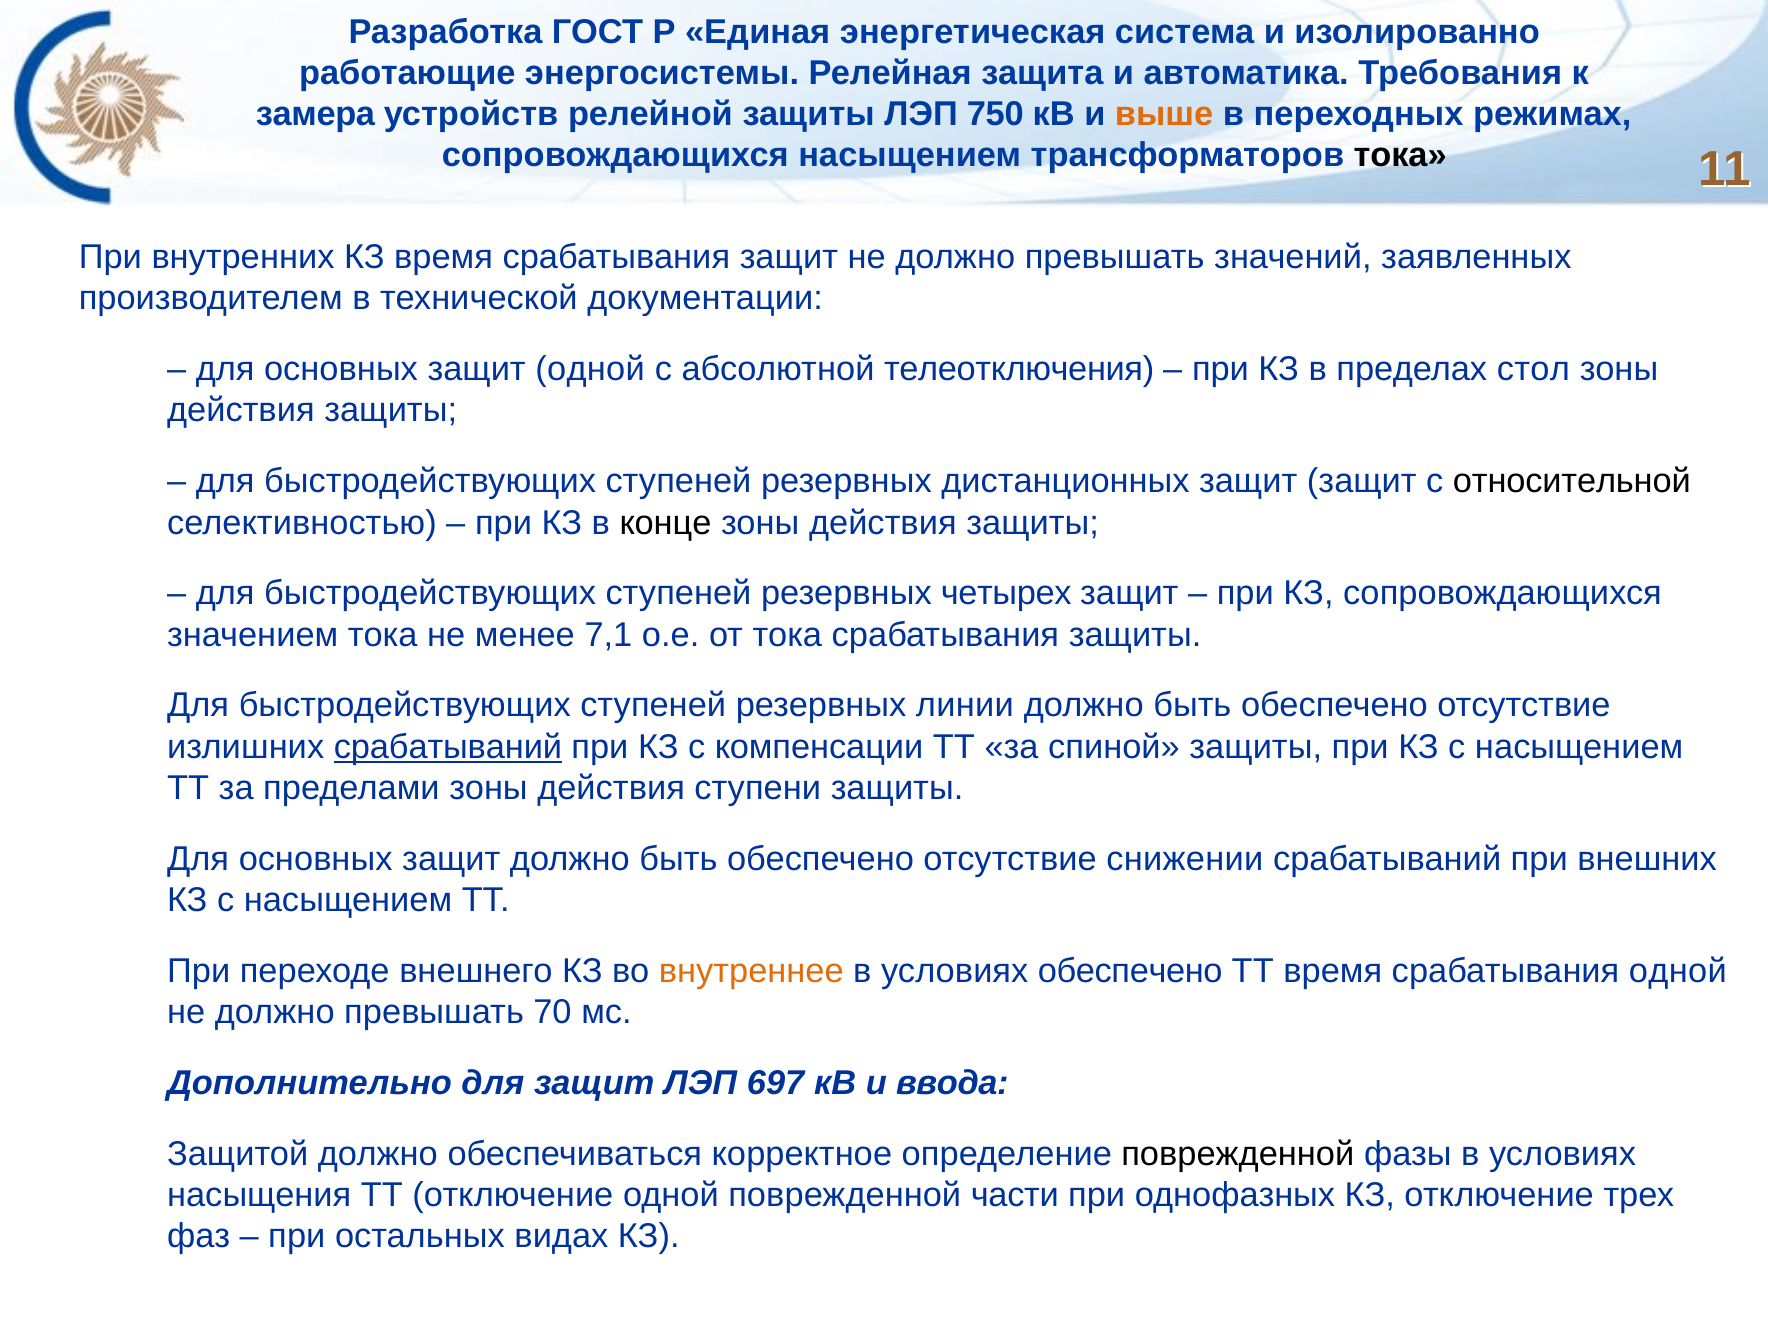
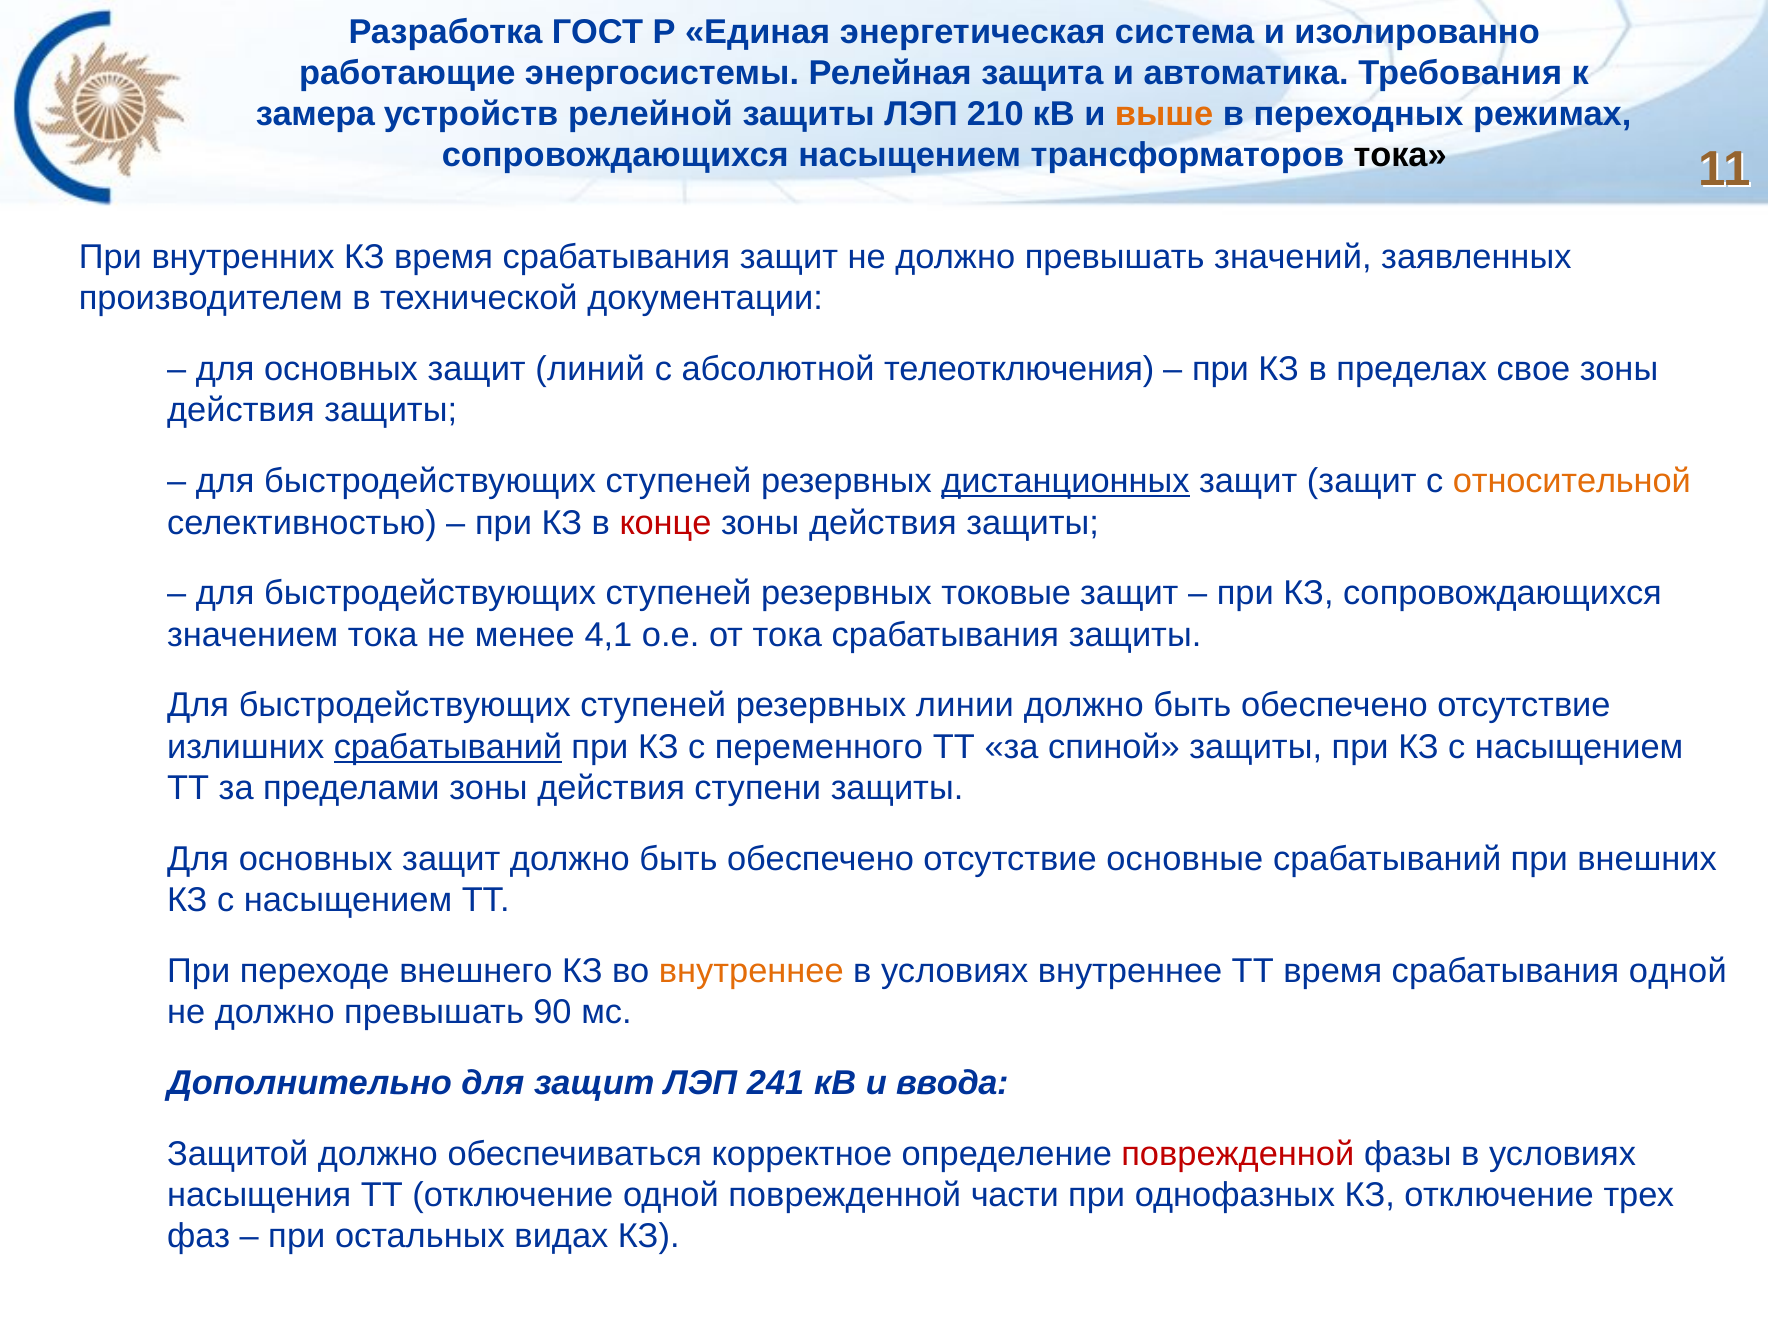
750: 750 -> 210 (995, 114)
защит одной: одной -> линий (590, 369)
стол: стол -> свое (1534, 369)
дистанционных underline: none -> present (1065, 481)
относительной colour: black -> orange (1572, 481)
конце colour: black -> red (665, 523)
четырех: четырех -> токовые (1006, 593)
7,1: 7,1 -> 4,1 (608, 635)
компенсации: компенсации -> переменного (819, 747)
снижении: снижении -> основные (1185, 859)
условиях обеспечено: обеспечено -> внутреннее (1130, 971)
70: 70 -> 90 (552, 1012)
697: 697 -> 241 (776, 1083)
поврежденной colour: black -> red (1238, 1154)
